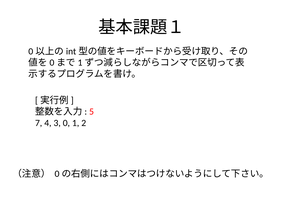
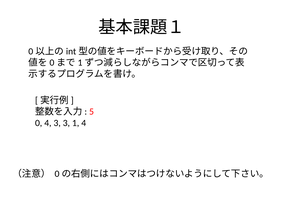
7: 7 -> 0 (39, 123)
3 0: 0 -> 3 (66, 123)
1 2: 2 -> 4 (84, 123)
